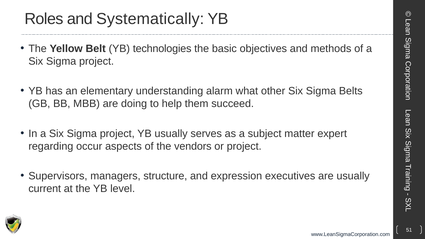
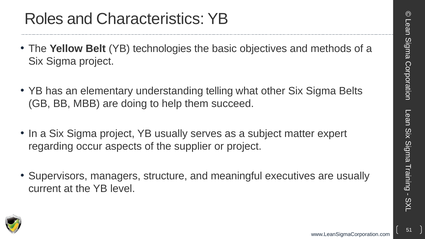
Systematically: Systematically -> Characteristics (150, 19)
alarm: alarm -> telling (219, 91)
vendors: vendors -> supplier (193, 146)
expression: expression -> meaningful (236, 176)
